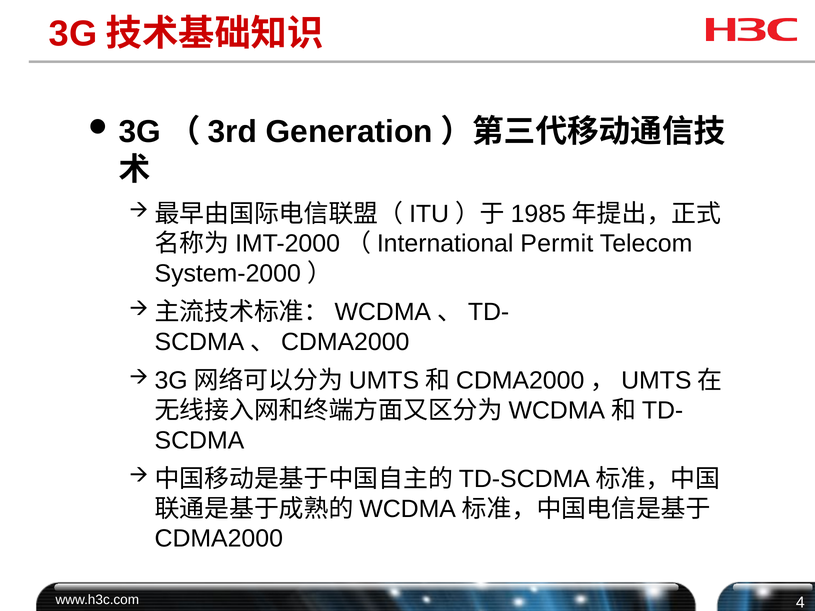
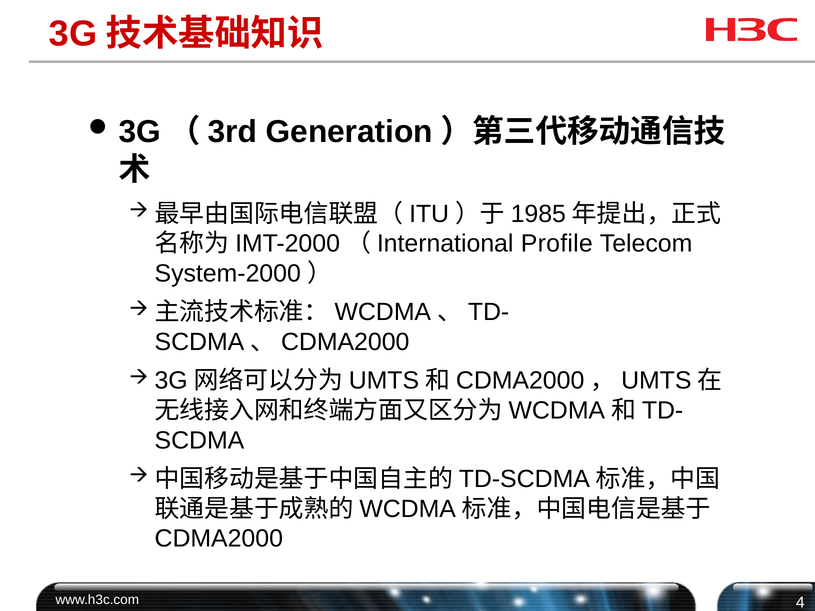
Permit: Permit -> Profile (557, 244)
